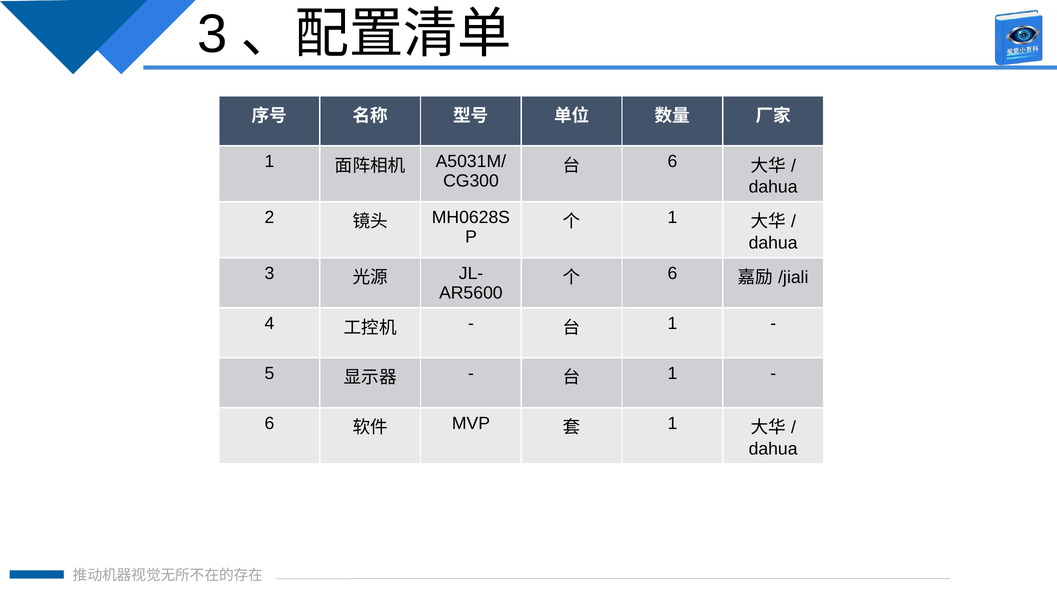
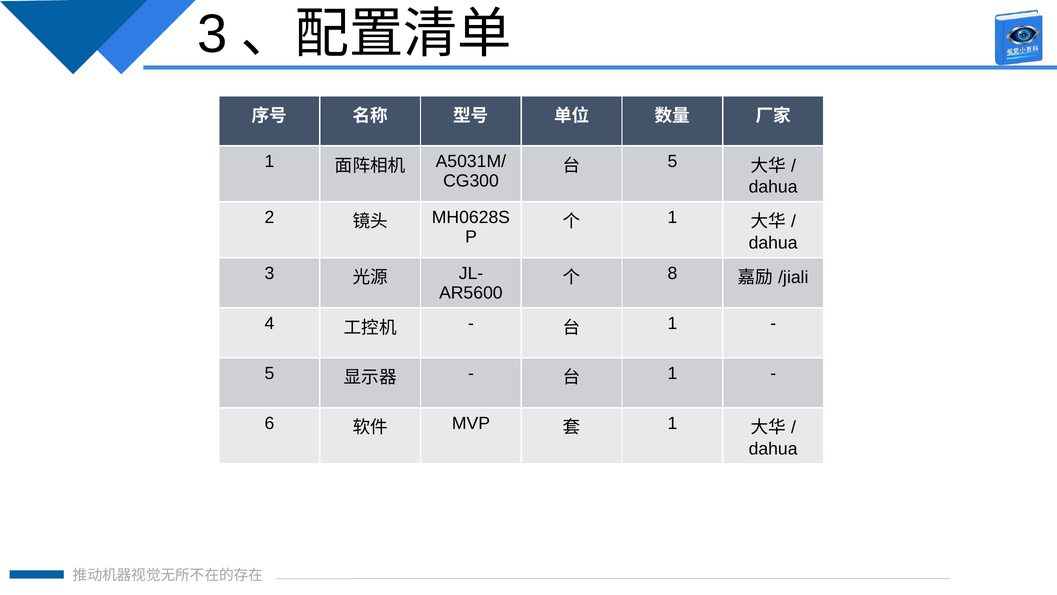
6: 6 -> 5 (673, 161)
6: 6 -> 8 (673, 273)
